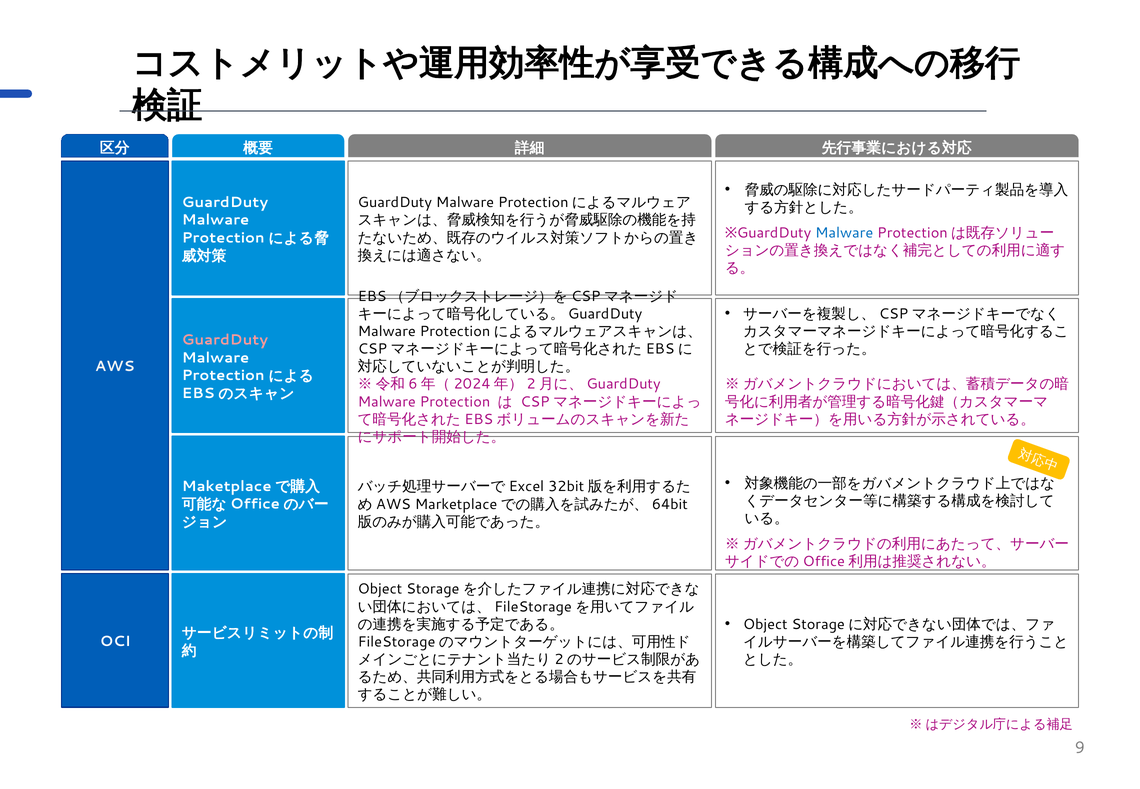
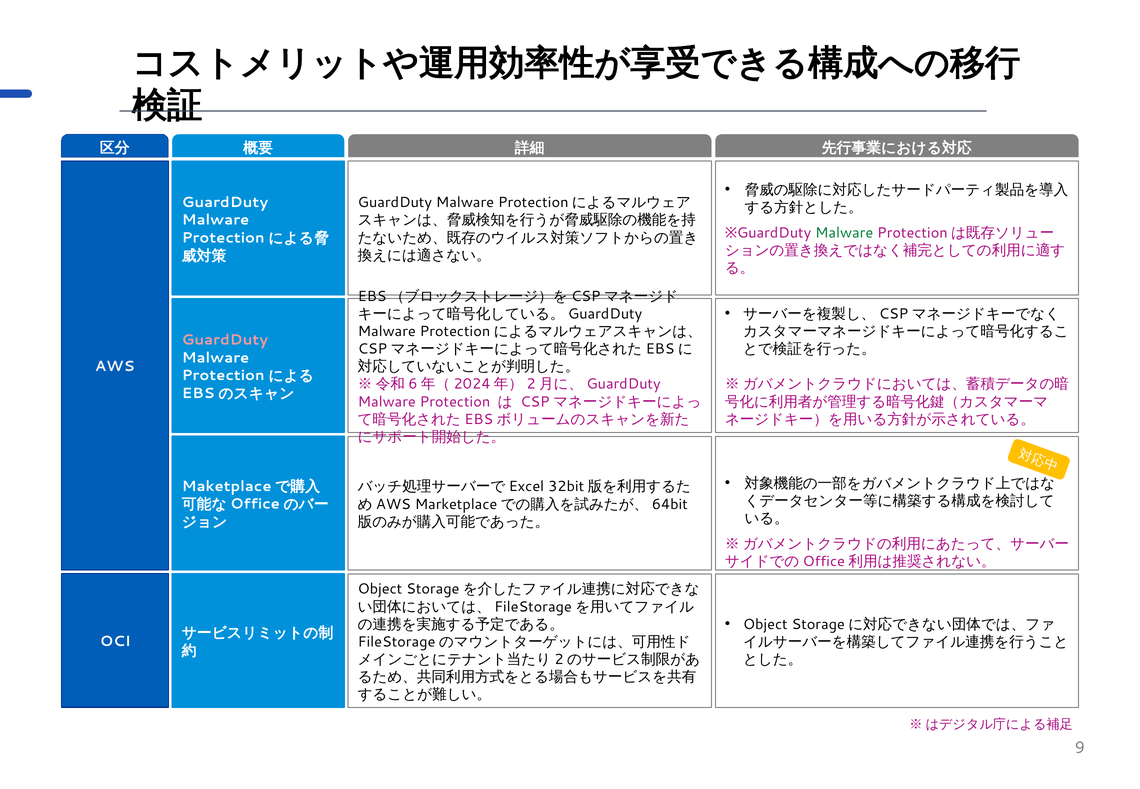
Malware colour: blue -> green (844, 233)
